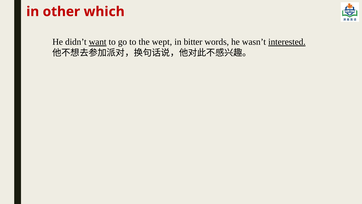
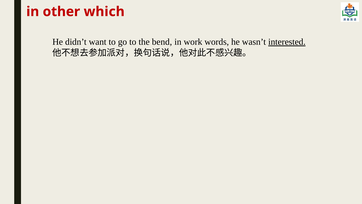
want underline: present -> none (98, 42)
wept: wept -> bend (162, 42)
bitter: bitter -> work (193, 42)
